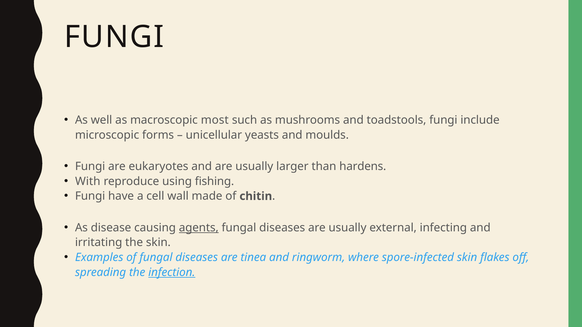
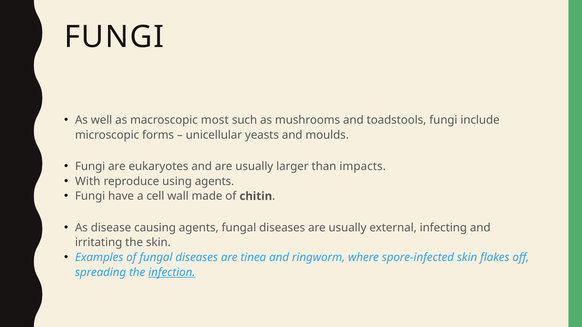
hardens: hardens -> impacts (363, 167)
using fishing: fishing -> agents (215, 181)
agents underline: present -> none (199, 228)
